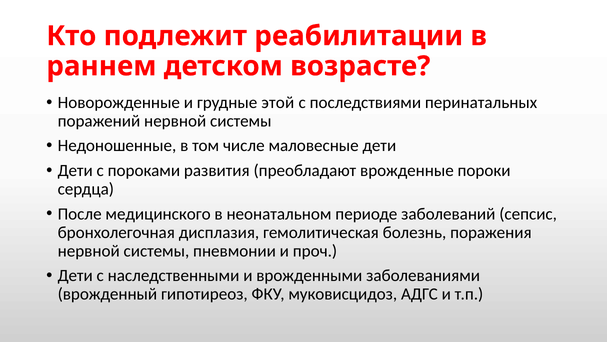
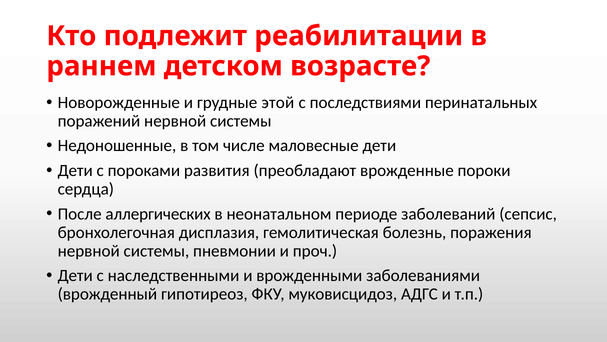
медицинского: медицинского -> аллергических (158, 214)
